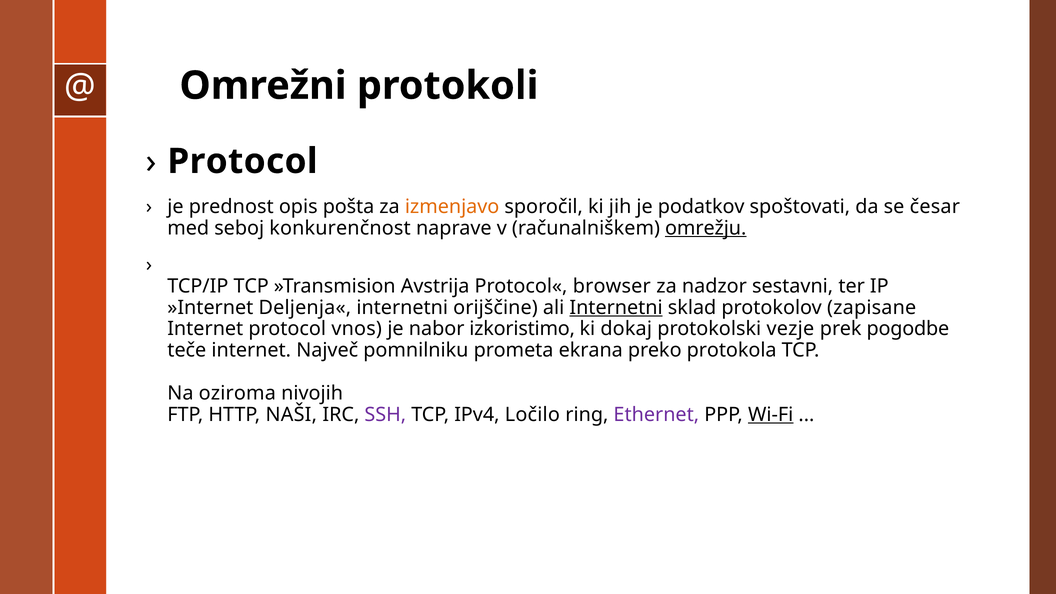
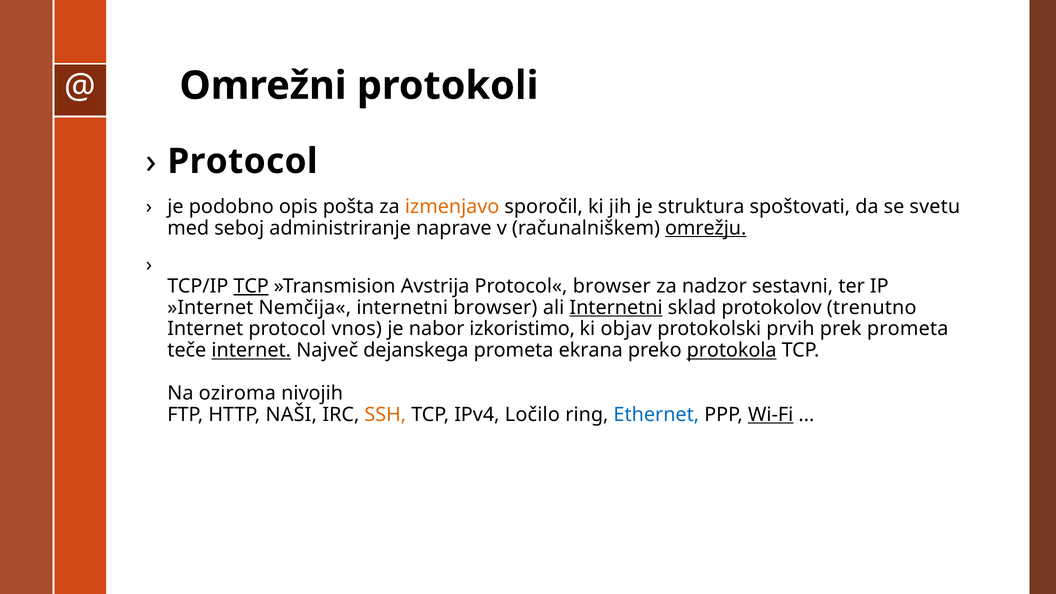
prednost: prednost -> podobno (231, 207)
podatkov: podatkov -> struktura (701, 207)
česar: česar -> svetu (935, 207)
konkurenčnost: konkurenčnost -> administriranje (340, 228)
TCP underline: none -> present (251, 286)
Deljenja«: Deljenja« -> Nemčija« (305, 308)
internetni orijščine: orijščine -> browser (495, 308)
zapisane: zapisane -> trenutno (872, 308)
dokaj: dokaj -> objav (626, 329)
vezje: vezje -> prvih (790, 329)
prek pogodbe: pogodbe -> prometa (908, 329)
internet underline: none -> present (251, 350)
pomnilniku: pomnilniku -> dejanskega (416, 350)
protokola underline: none -> present (732, 350)
SSH colour: purple -> orange (385, 415)
Ethernet colour: purple -> blue (656, 415)
